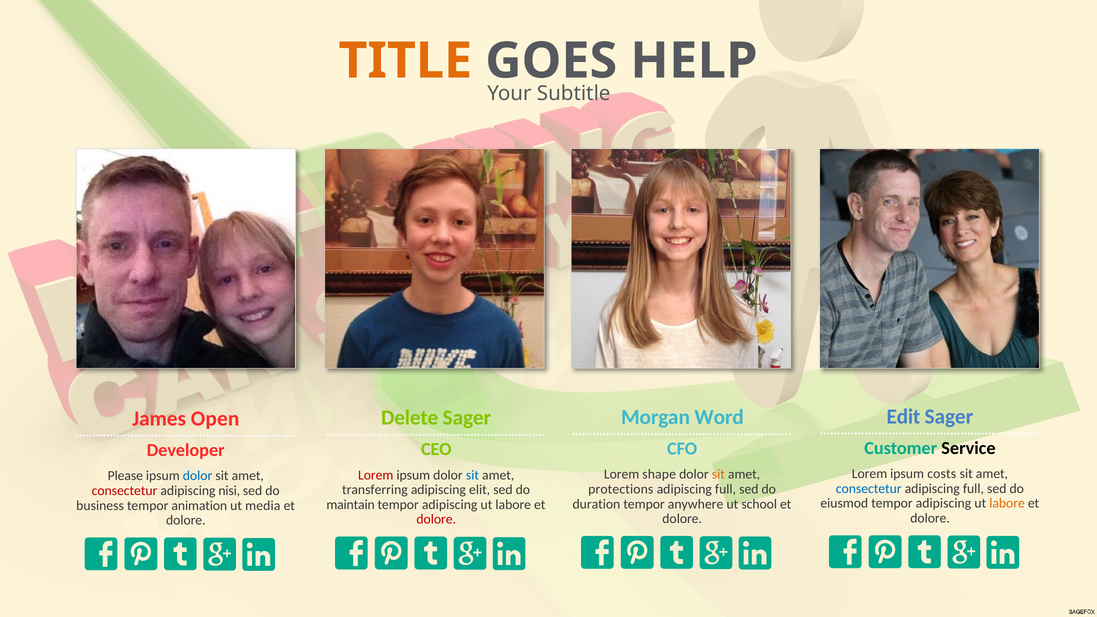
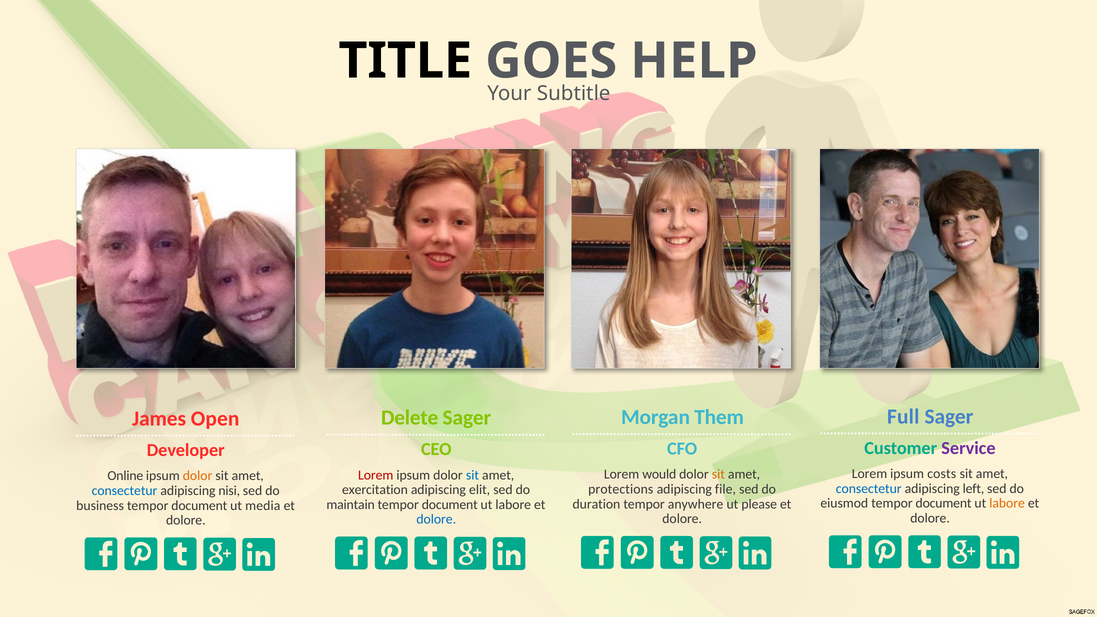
TITLE colour: orange -> black (405, 61)
Edit: Edit -> Full (903, 417)
Word: Word -> Them (719, 417)
Service colour: black -> purple (968, 448)
shape: shape -> would (659, 474)
Please: Please -> Online (125, 476)
dolor colour: blue -> orange (198, 476)
full: full -> left (973, 489)
full: full -> file (725, 489)
transferring: transferring -> exercitation (375, 490)
consectetur colour: red -> blue (125, 491)
eiusmod tempor adipiscing: adipiscing -> document (944, 503)
school: school -> please (759, 504)
adipiscing: adipiscing -> document (450, 505)
animation: animation -> document (199, 506)
dolore colour: red -> blue (436, 520)
